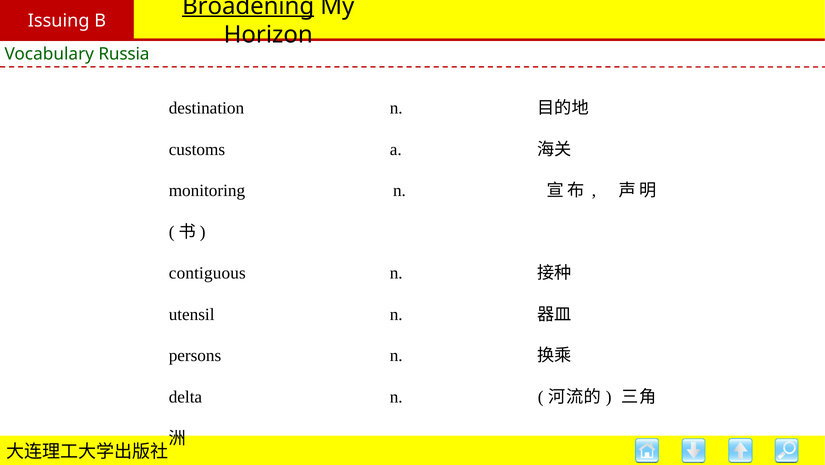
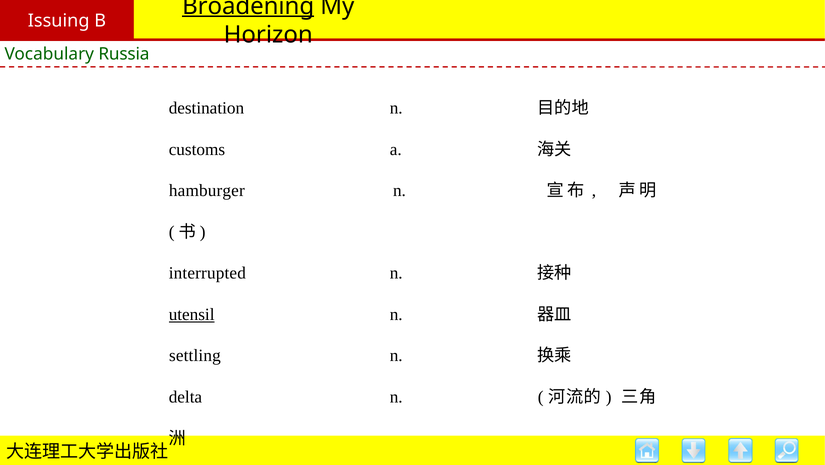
monitoring: monitoring -> hamburger (207, 190)
contiguous: contiguous -> interrupted (207, 273)
utensil underline: none -> present (192, 314)
persons: persons -> settling (195, 355)
